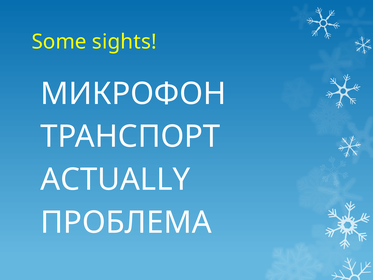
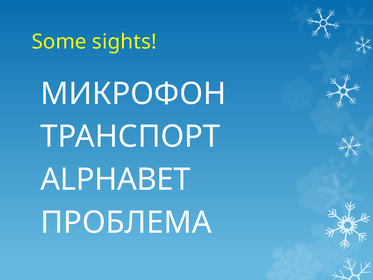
ACTUALLY: ACTUALLY -> ALPHABET (116, 180)
